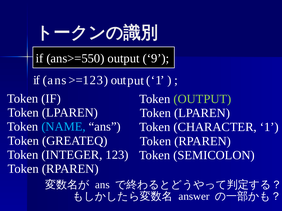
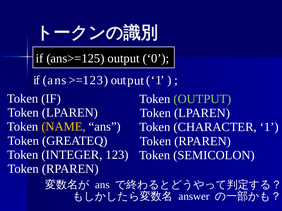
ans>=550: ans>=550 -> ans>=125 (75, 58)
9: 9 -> 0 (156, 58)
NAME colour: light blue -> yellow (64, 127)
